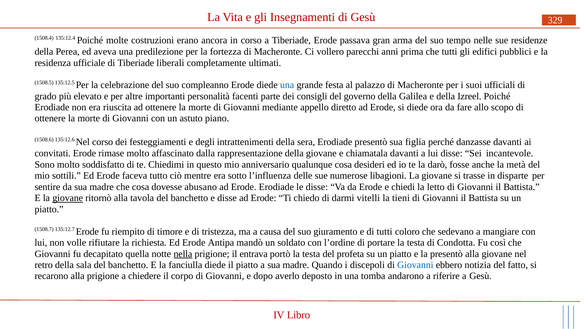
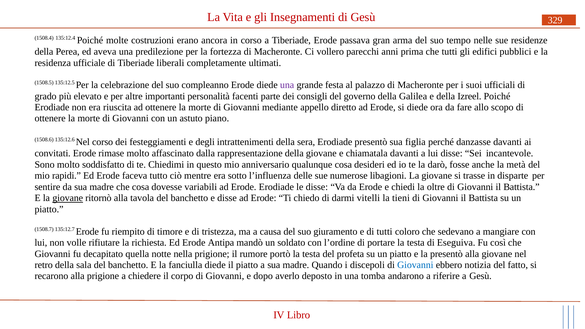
una colour: blue -> purple (287, 85)
sottili: sottili -> rapidi (66, 176)
abusano: abusano -> variabili (201, 187)
letto: letto -> oltre (436, 187)
Condotta: Condotta -> Eseguiva (456, 243)
nella underline: present -> none (183, 254)
entrava: entrava -> rumore (254, 254)
